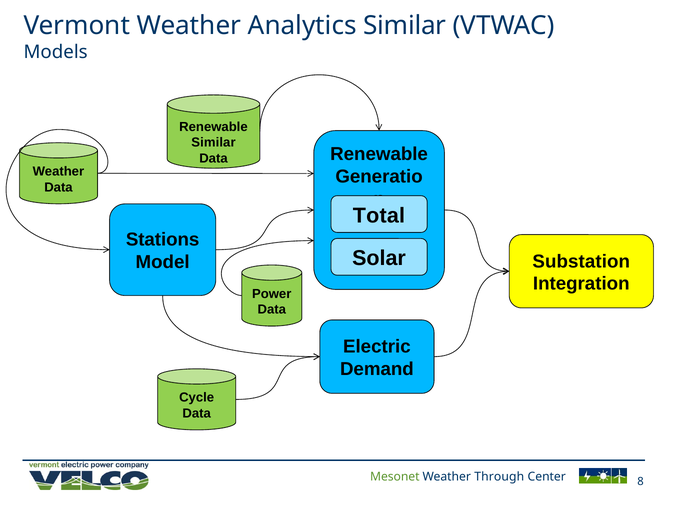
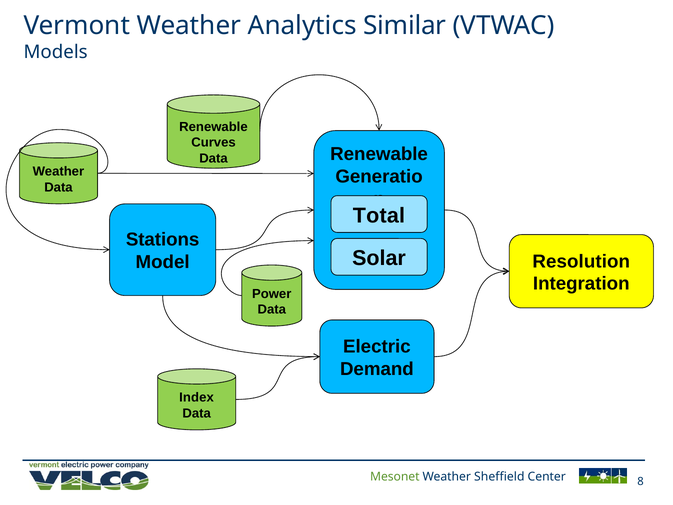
Similar: Similar -> Curves (214, 142)
Substation: Substation -> Resolution (581, 261)
Cycle: Cycle -> Index (197, 397)
Through: Through -> Sheffield (499, 476)
